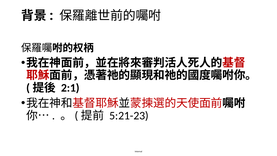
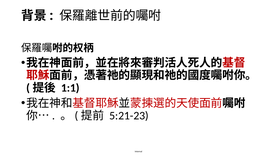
2:1: 2:1 -> 1:1 (70, 88)
